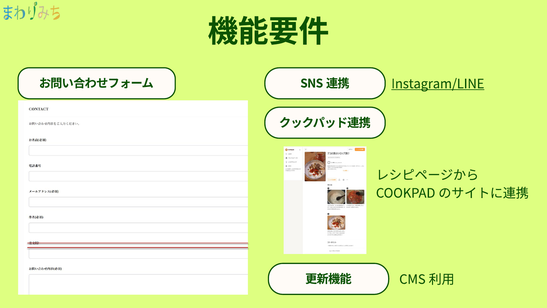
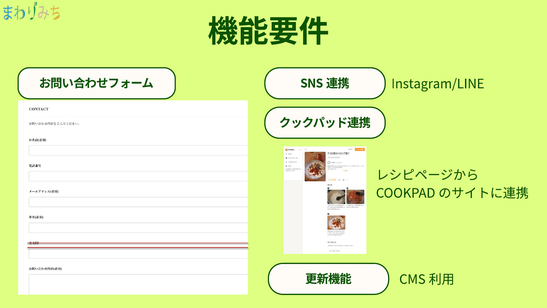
Instagram/LINE underline: present -> none (438, 84)
